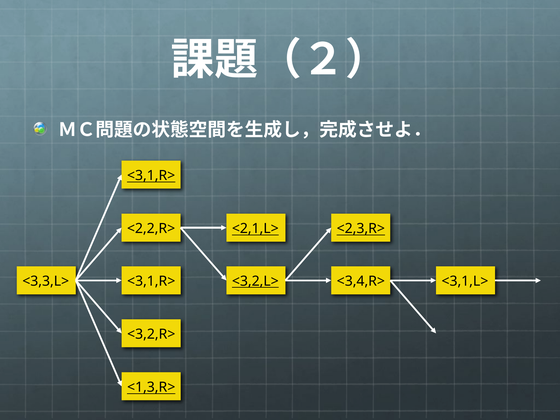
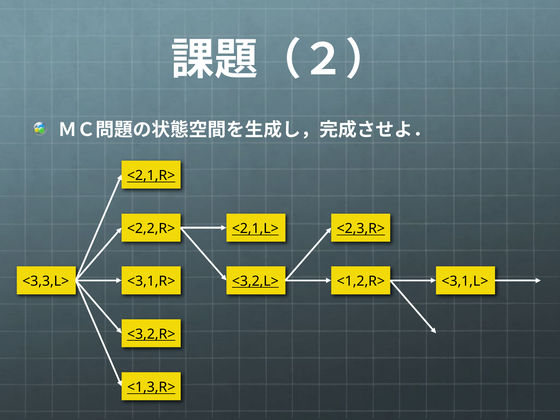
<3,1,R>: <3,1,R> -> <2,1,R> (151, 176)
<3,4,R>: <3,4,R> -> <1,2,R> (361, 281)
<3,2,R> underline: none -> present (151, 334)
